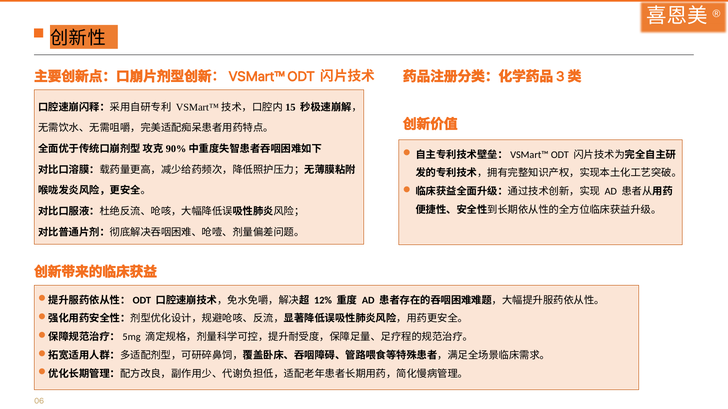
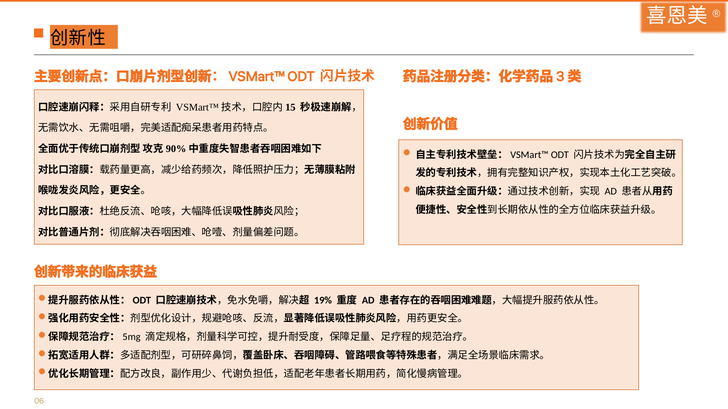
12%: 12% -> 19% (323, 301)
